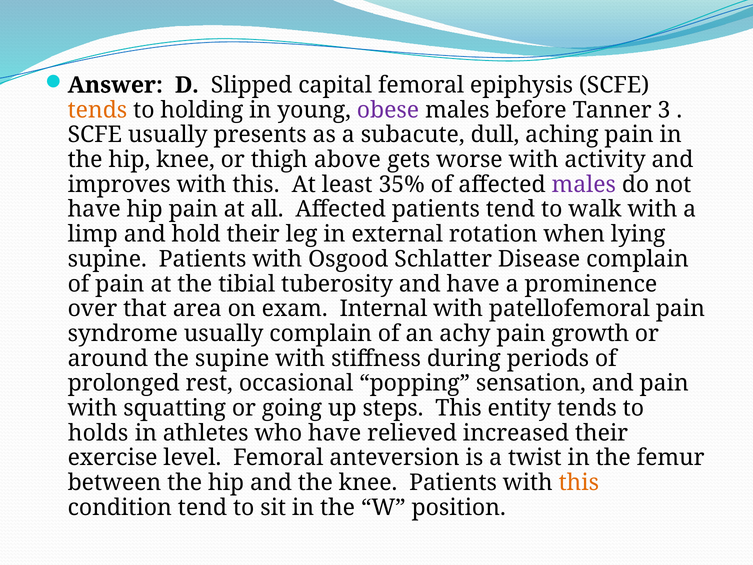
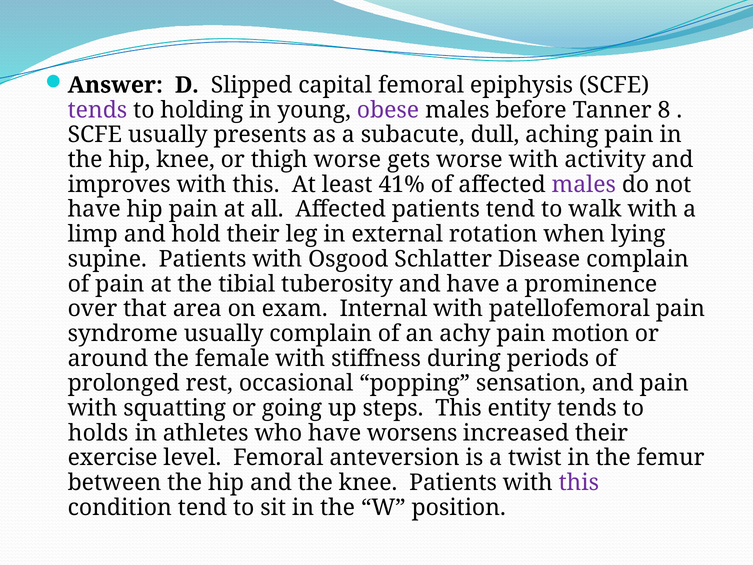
tends colour: orange -> purple (97, 110)
3: 3 -> 8 (664, 110)
thigh above: above -> worse (347, 160)
35%: 35% -> 41% (402, 184)
growth: growth -> motion (590, 333)
the supine: supine -> female (232, 358)
relieved: relieved -> worsens (412, 433)
this colour: orange -> purple (579, 483)
